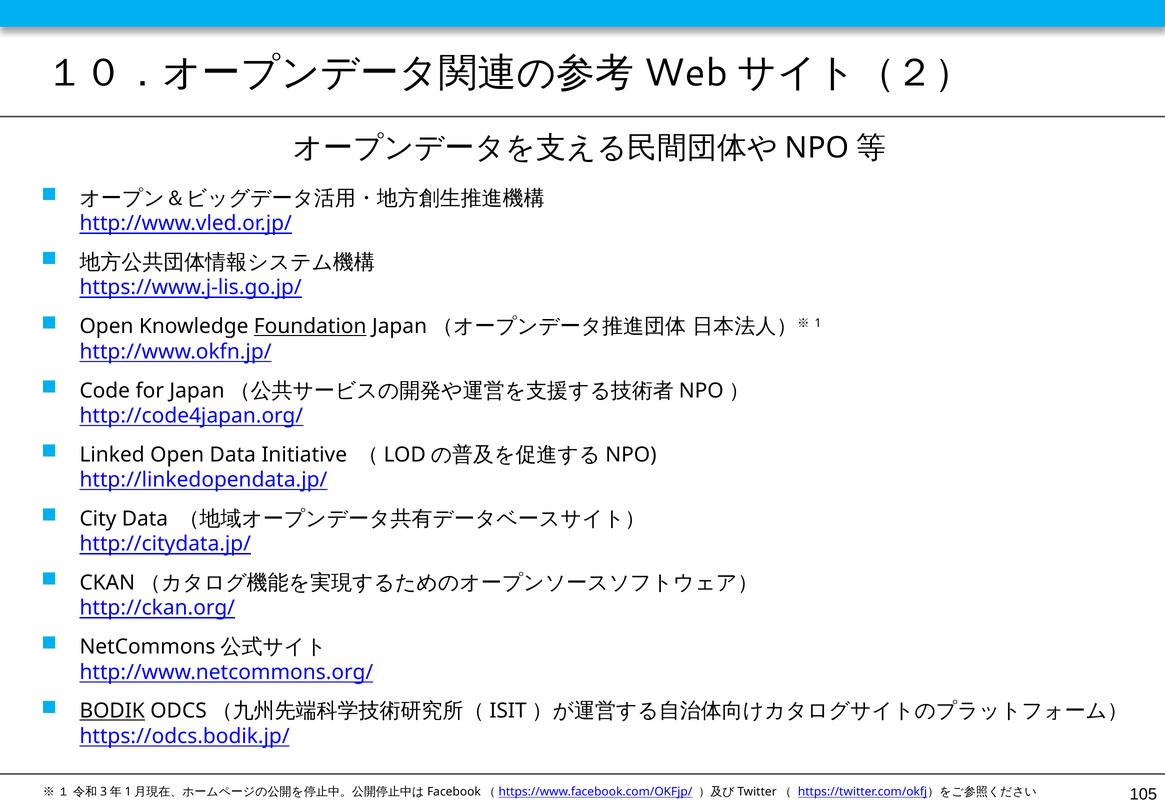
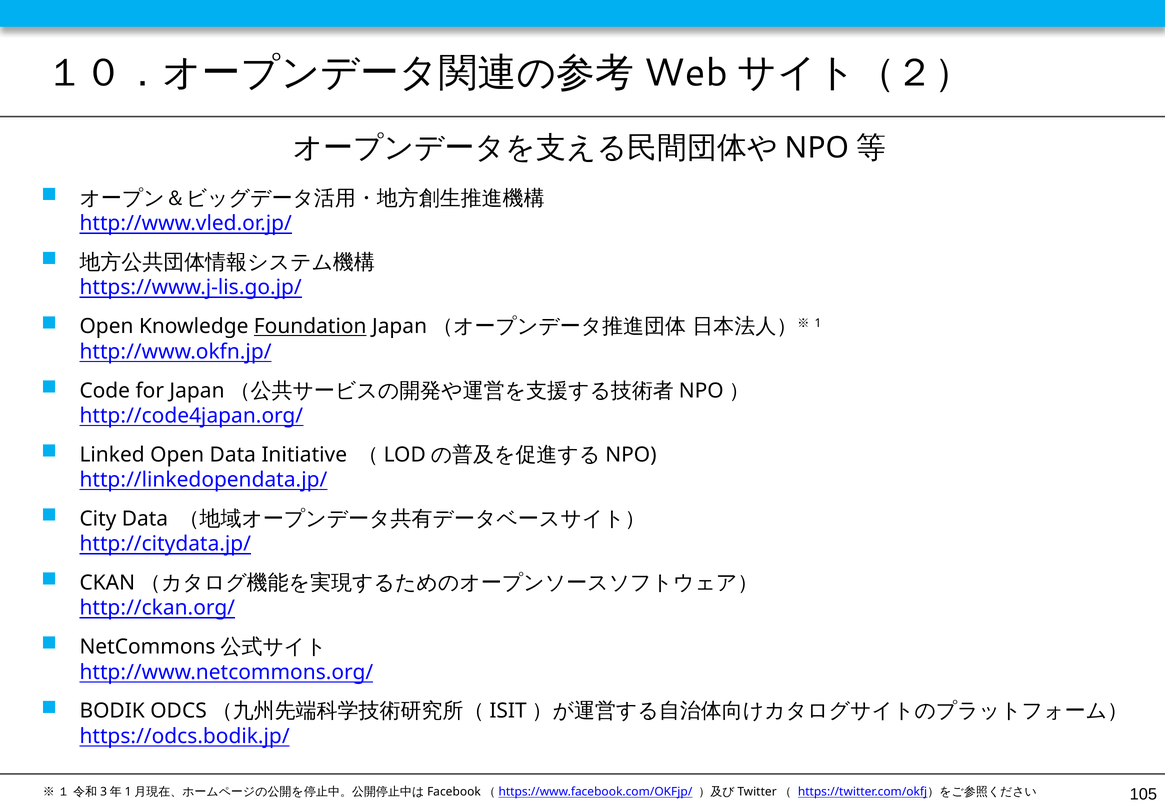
BODIK underline: present -> none (112, 711)
